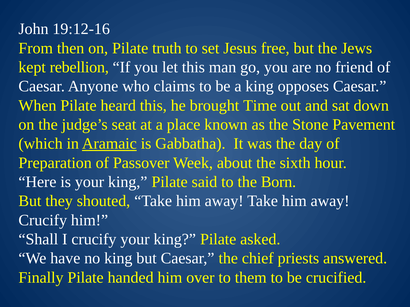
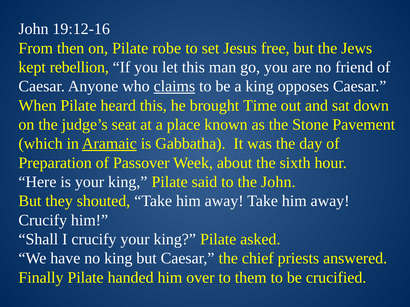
truth: truth -> robe (167, 48)
claims underline: none -> present (174, 86)
the Born: Born -> John (278, 182)
